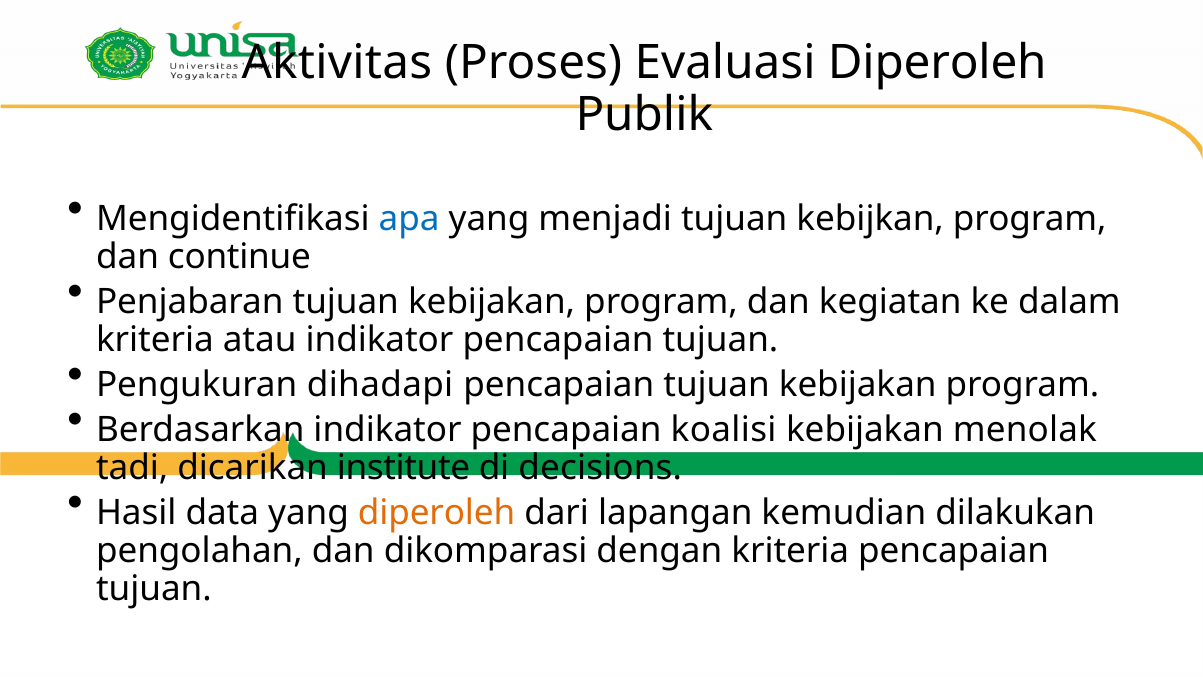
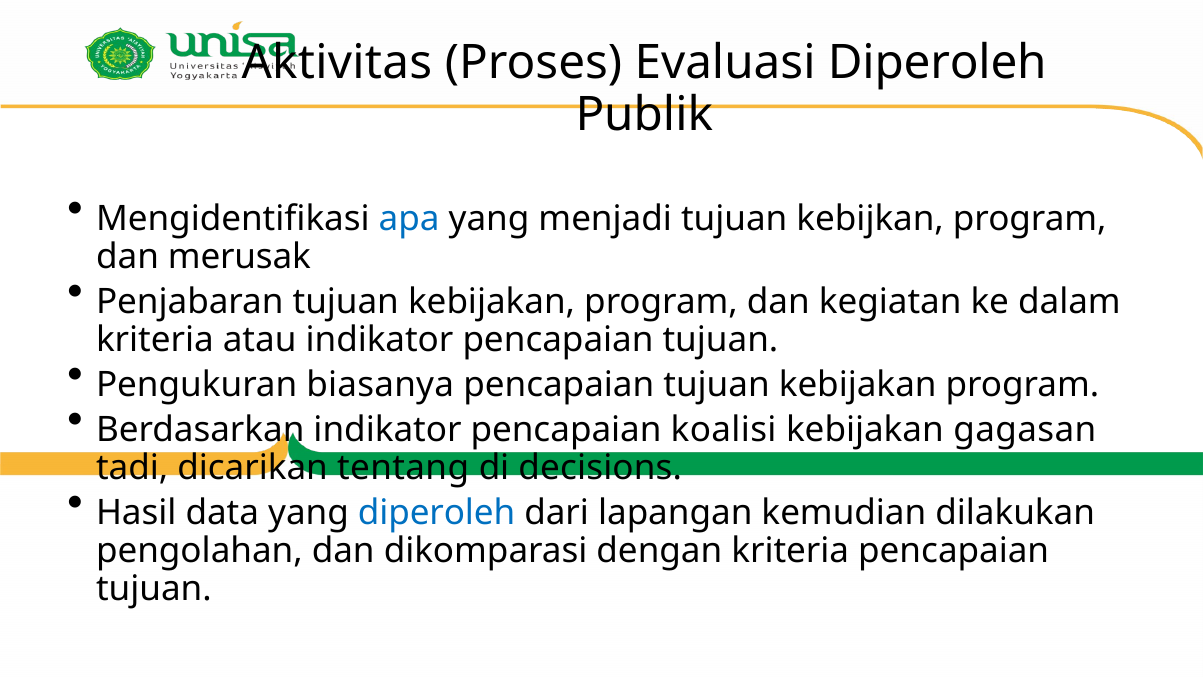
continue: continue -> merusak (239, 257)
dihadapi: dihadapi -> biasanya (380, 385)
menolak: menolak -> gagasan (1025, 430)
institute: institute -> tentang (403, 468)
diperoleh colour: orange -> blue (437, 513)
